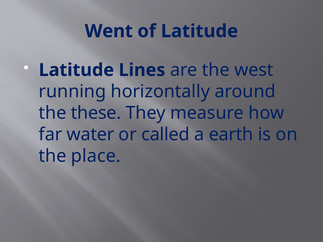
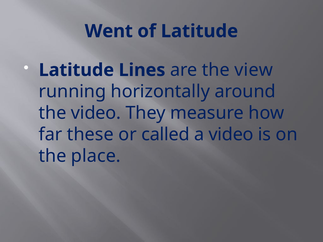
west: west -> view (254, 70)
the these: these -> video (96, 113)
water: water -> these (90, 135)
a earth: earth -> video (231, 135)
